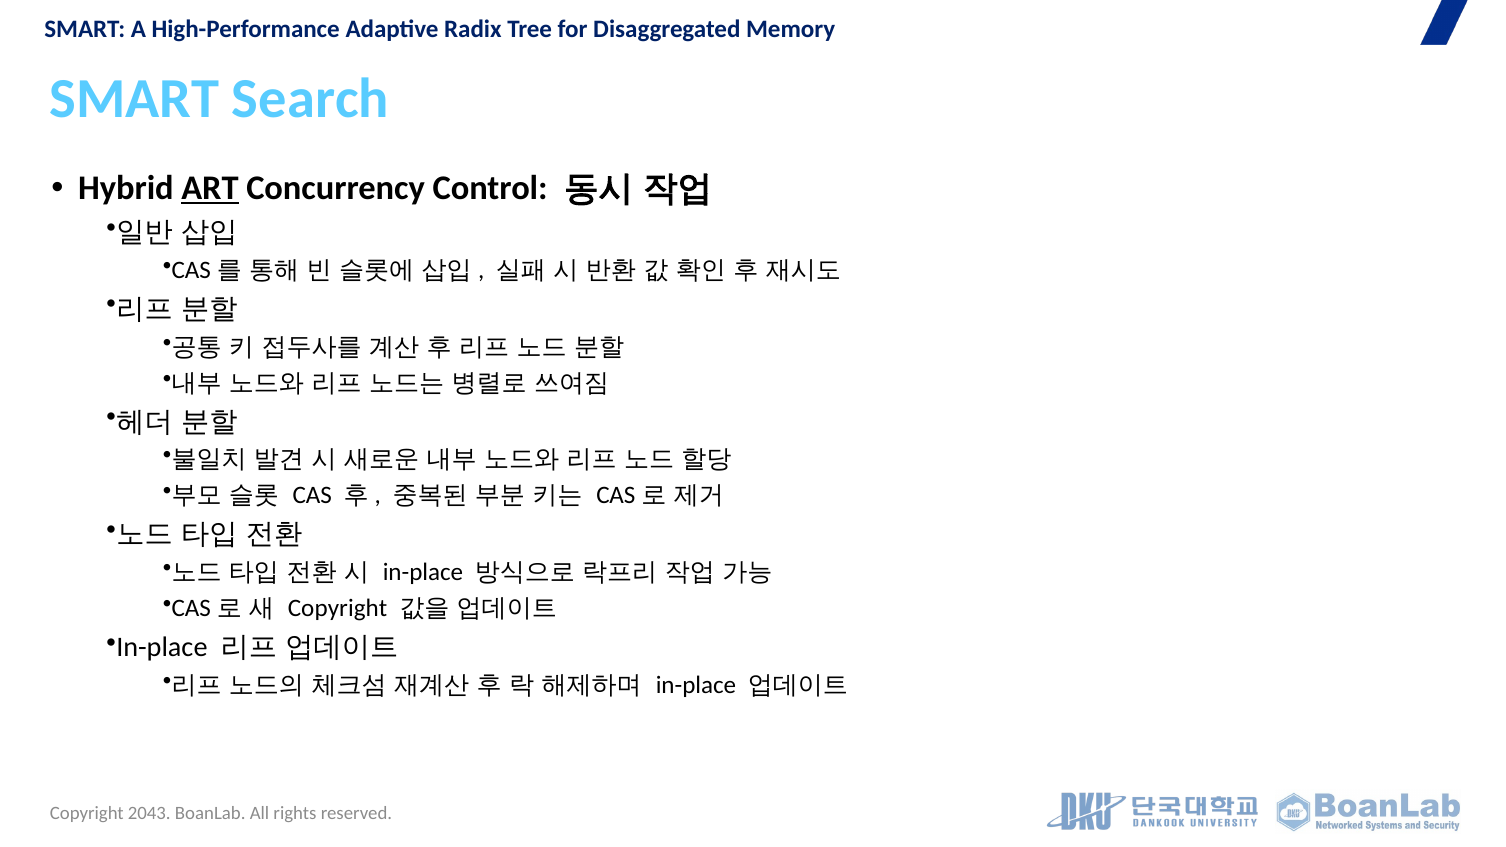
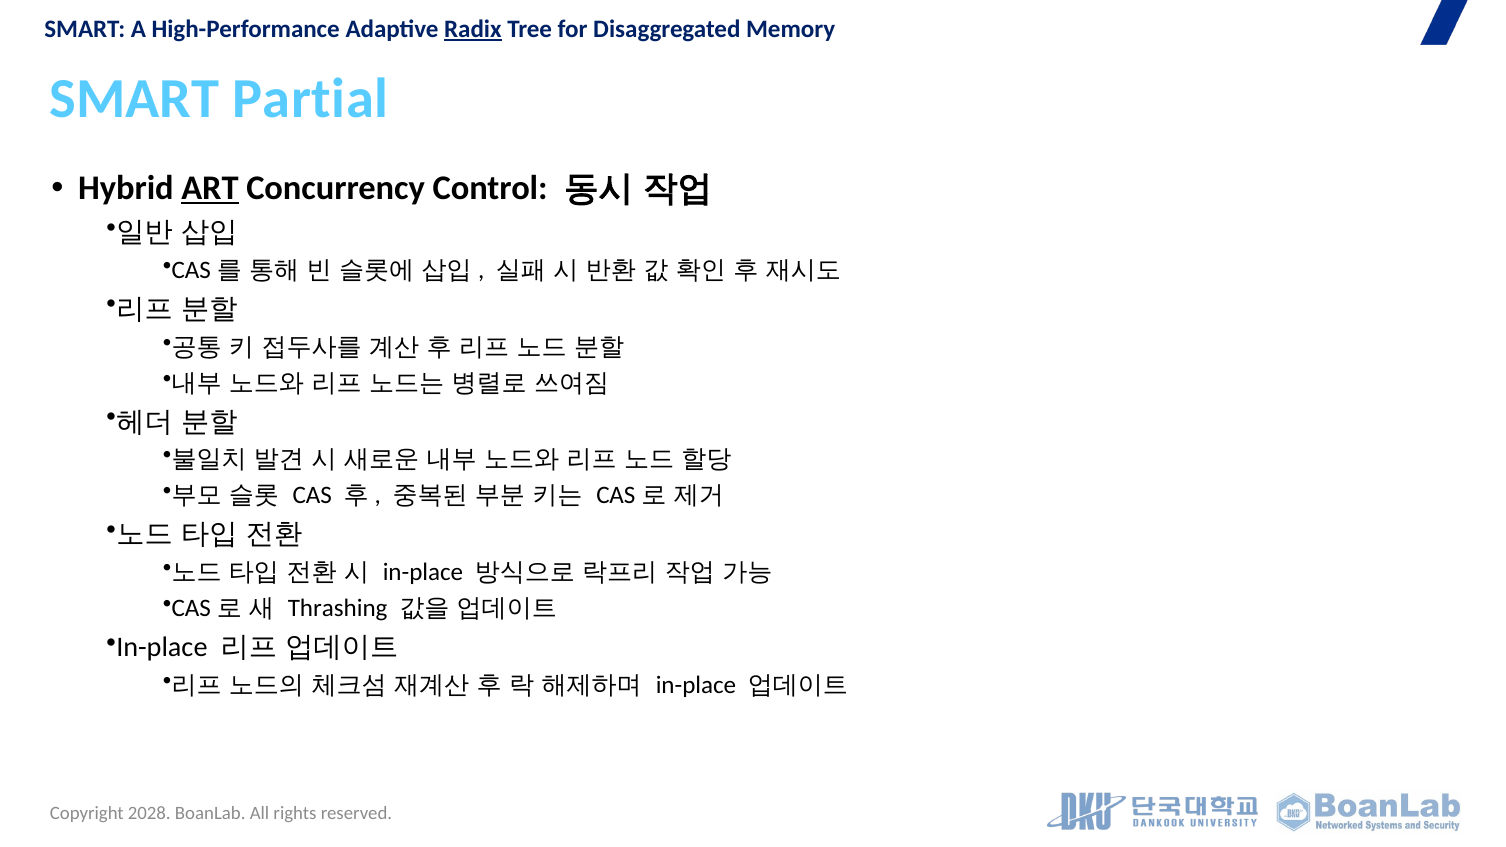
Radix underline: none -> present (473, 29)
Search: Search -> Partial (310, 99)
Copyright: Copyright -> Thrashing (338, 609)
2043: 2043 -> 2028 (149, 813)
